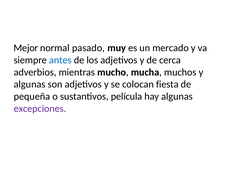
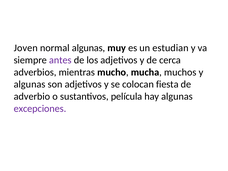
Mejor: Mejor -> Joven (26, 48)
normal pasado: pasado -> algunas (89, 48)
mercado: mercado -> estudian (170, 48)
antes colour: blue -> purple (60, 60)
pequeña: pequeña -> adverbio (32, 96)
